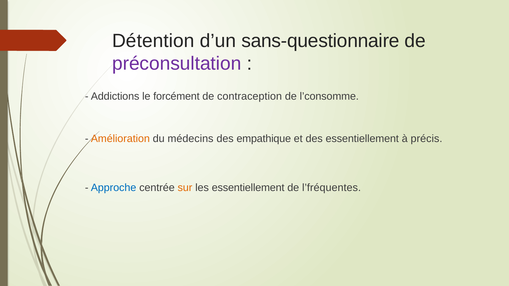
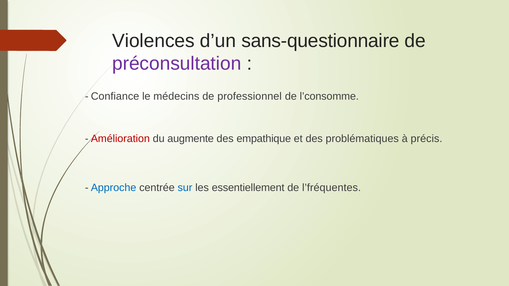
Détention: Détention -> Violences (153, 41)
Addictions: Addictions -> Confiance (115, 96)
forcément: forcément -> médecins (176, 96)
contraception: contraception -> professionnel (250, 96)
Amélioration colour: orange -> red (120, 139)
médecins: médecins -> augmente (191, 139)
des essentiellement: essentiellement -> problématiques (362, 139)
sur colour: orange -> blue (185, 188)
